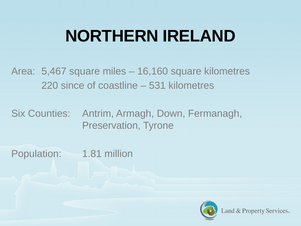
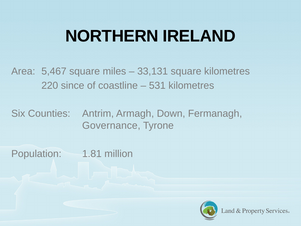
16,160: 16,160 -> 33,131 (153, 71)
Preservation: Preservation -> Governance (111, 126)
